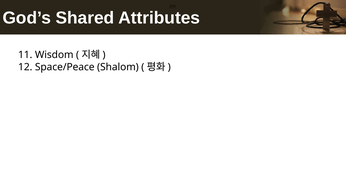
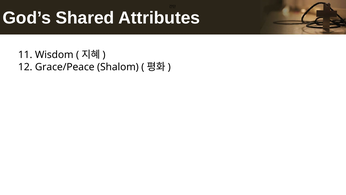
Space/Peace: Space/Peace -> Grace/Peace (65, 67)
